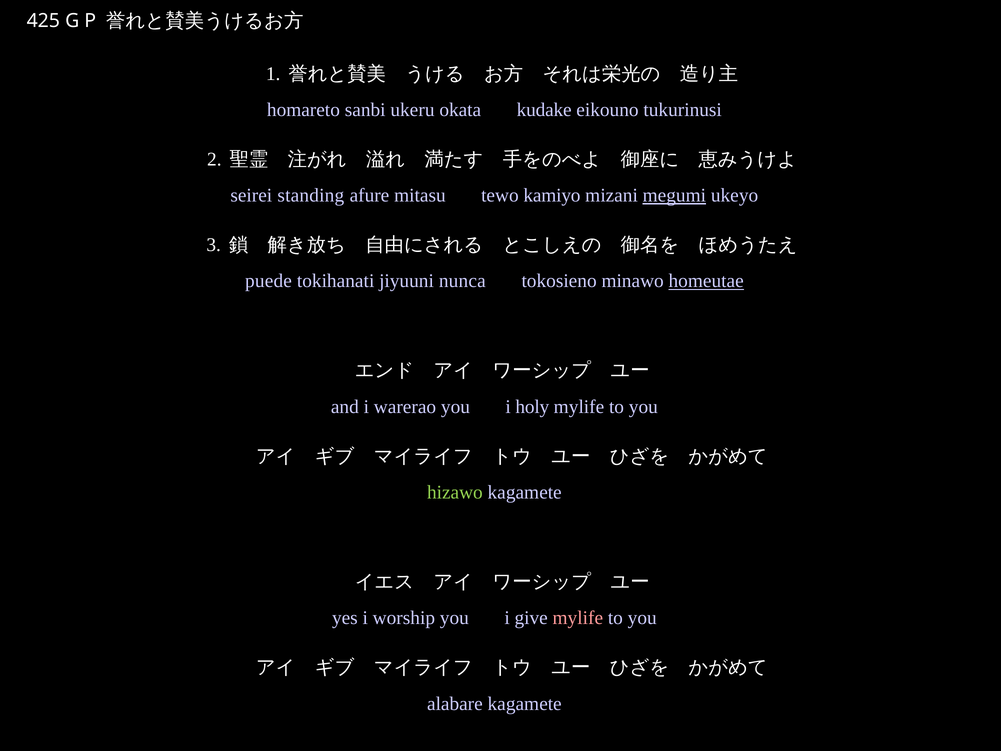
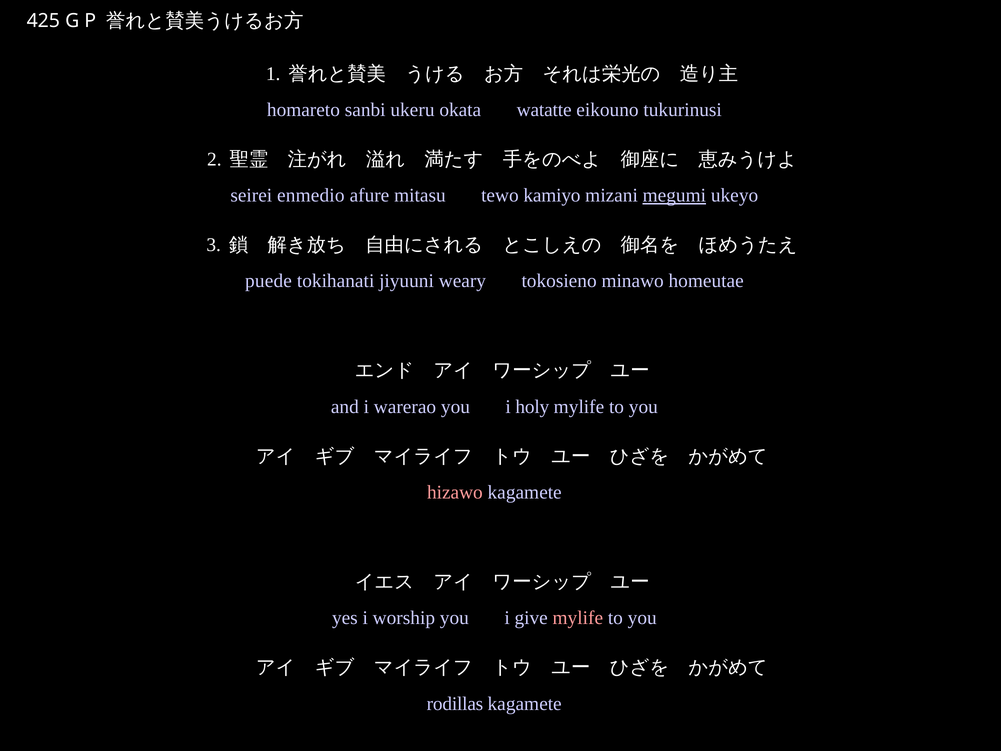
kudake: kudake -> watatte (544, 110)
standing: standing -> enmedio (311, 195)
nunca: nunca -> weary (462, 281)
homeutae underline: present -> none (706, 281)
hizawo colour: light green -> pink (455, 492)
alabare: alabare -> rodillas (455, 703)
